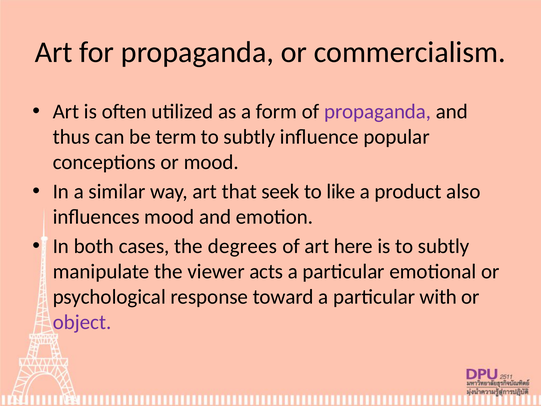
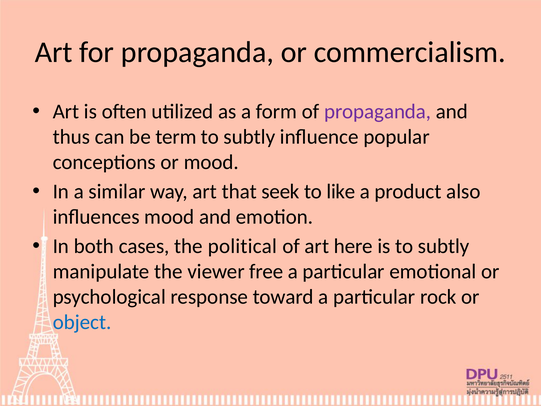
degrees: degrees -> political (242, 246)
acts: acts -> free (266, 271)
with: with -> rock (438, 297)
object colour: purple -> blue (82, 322)
